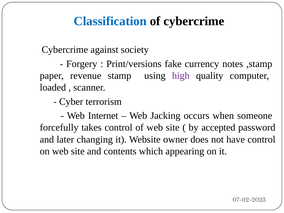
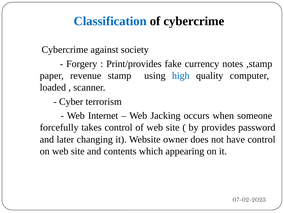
Print/versions: Print/versions -> Print/provides (134, 64)
high colour: purple -> blue (181, 76)
accepted: accepted -> provides (218, 128)
